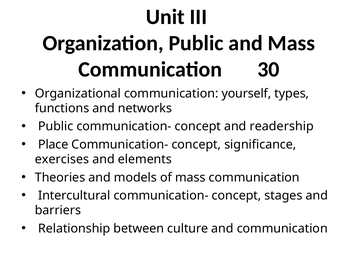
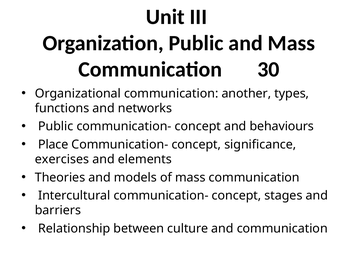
yourself: yourself -> another (246, 94)
readership: readership -> behaviours (282, 127)
